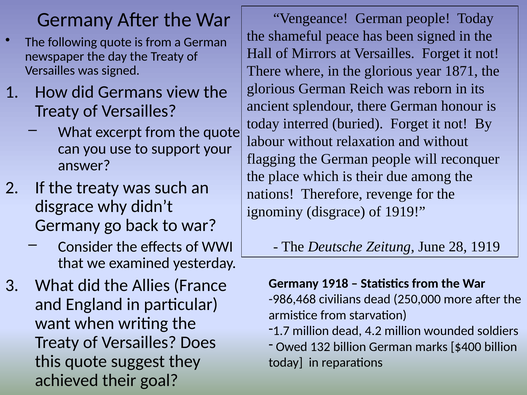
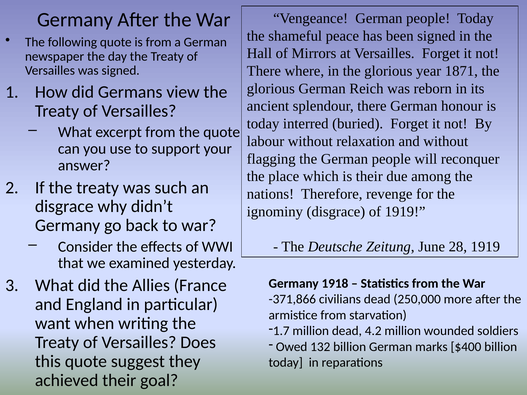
-986,468: -986,468 -> -371,866 (292, 299)
